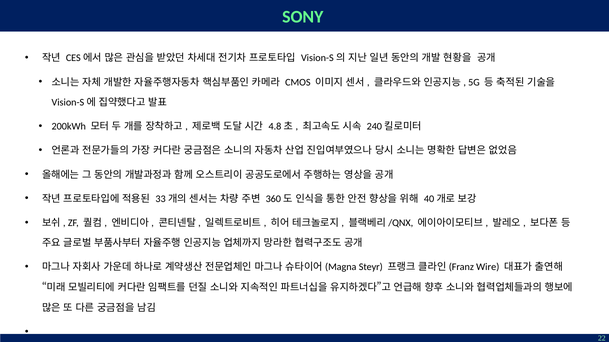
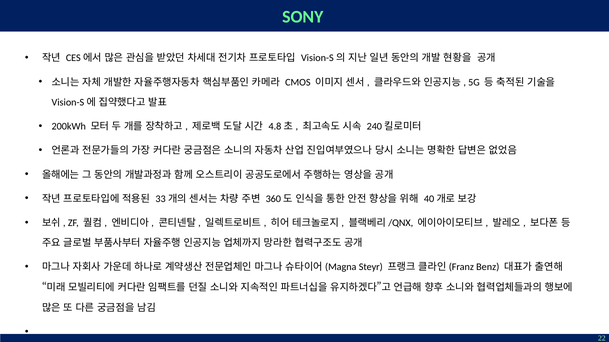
Wire: Wire -> Benz (488, 268)
